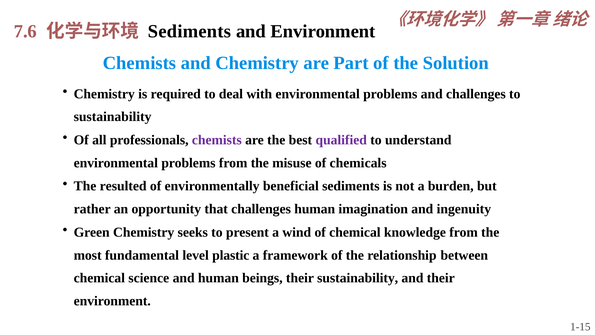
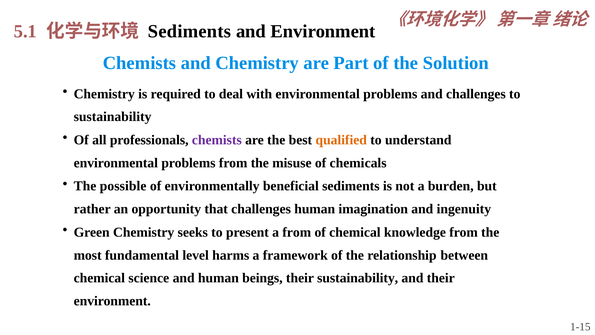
7.6: 7.6 -> 5.1 (25, 31)
qualified colour: purple -> orange (341, 140)
resulted: resulted -> possible (123, 186)
a wind: wind -> from (297, 232)
plastic: plastic -> harms (231, 255)
